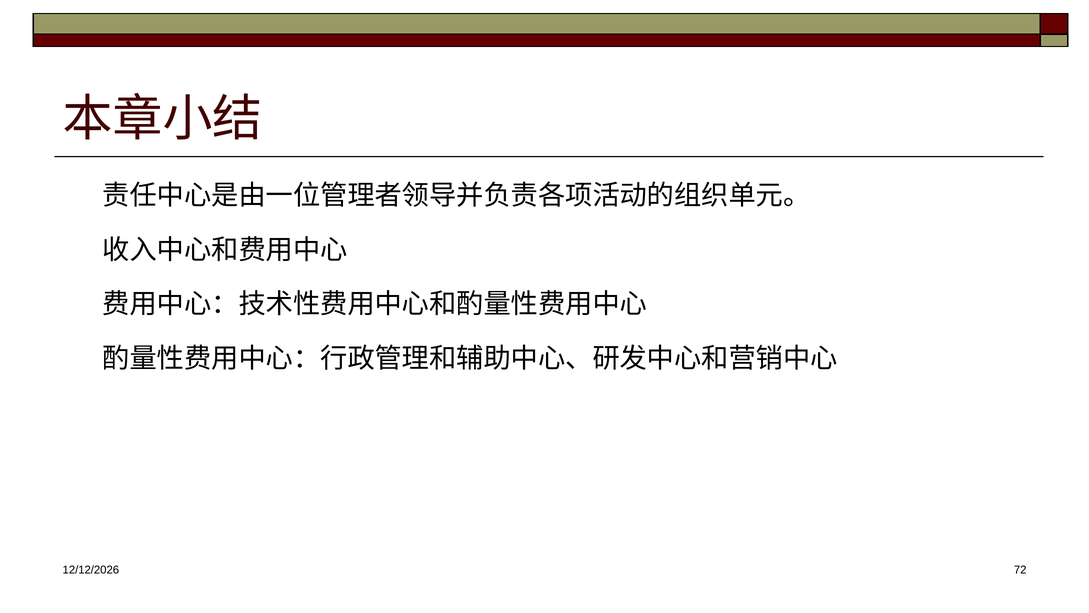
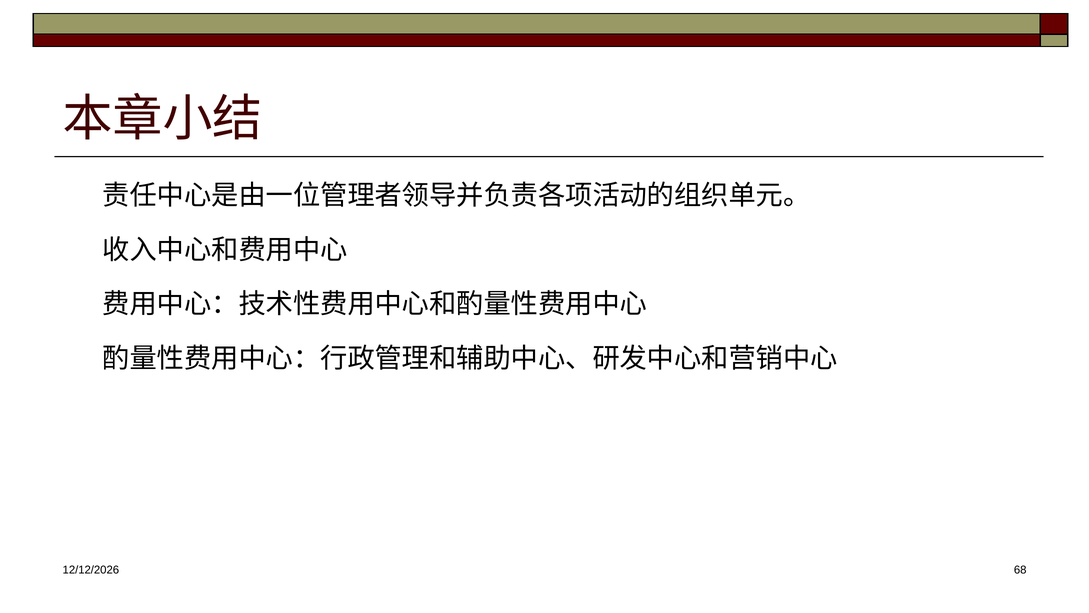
72: 72 -> 68 (1020, 570)
